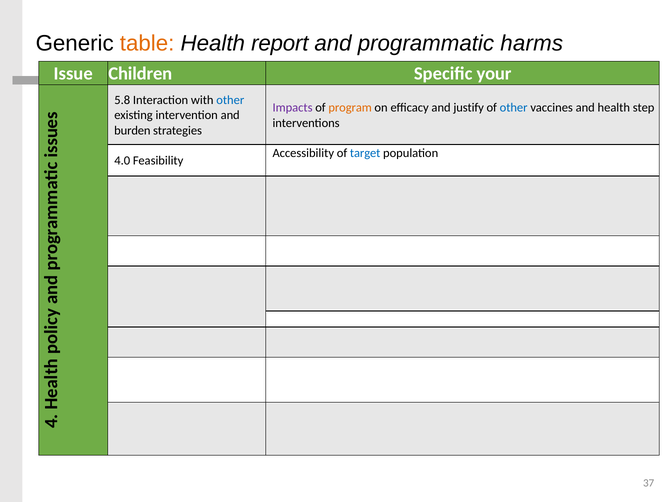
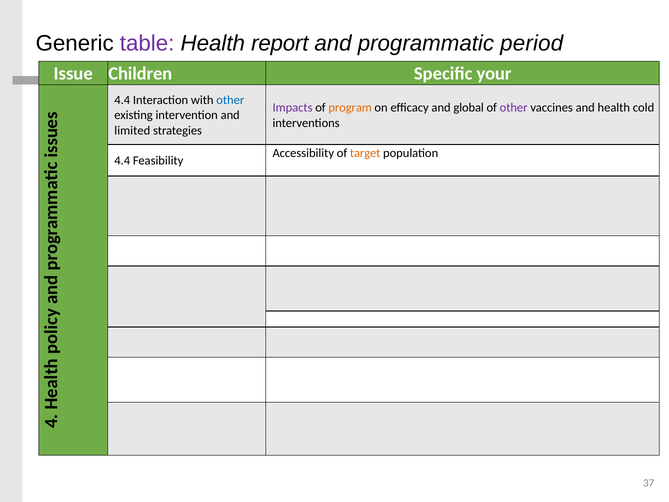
table colour: orange -> purple (147, 43)
harms: harms -> period (532, 43)
5.8: 5.8 -> 4.4 (122, 100)
justify: justify -> global (469, 108)
other colour: blue -> purple (514, 108)
step: step -> cold (643, 108)
burden: burden -> limited (132, 130)
target colour: blue -> orange (365, 153)
4.0: 4.0 -> 4.4 (122, 161)
